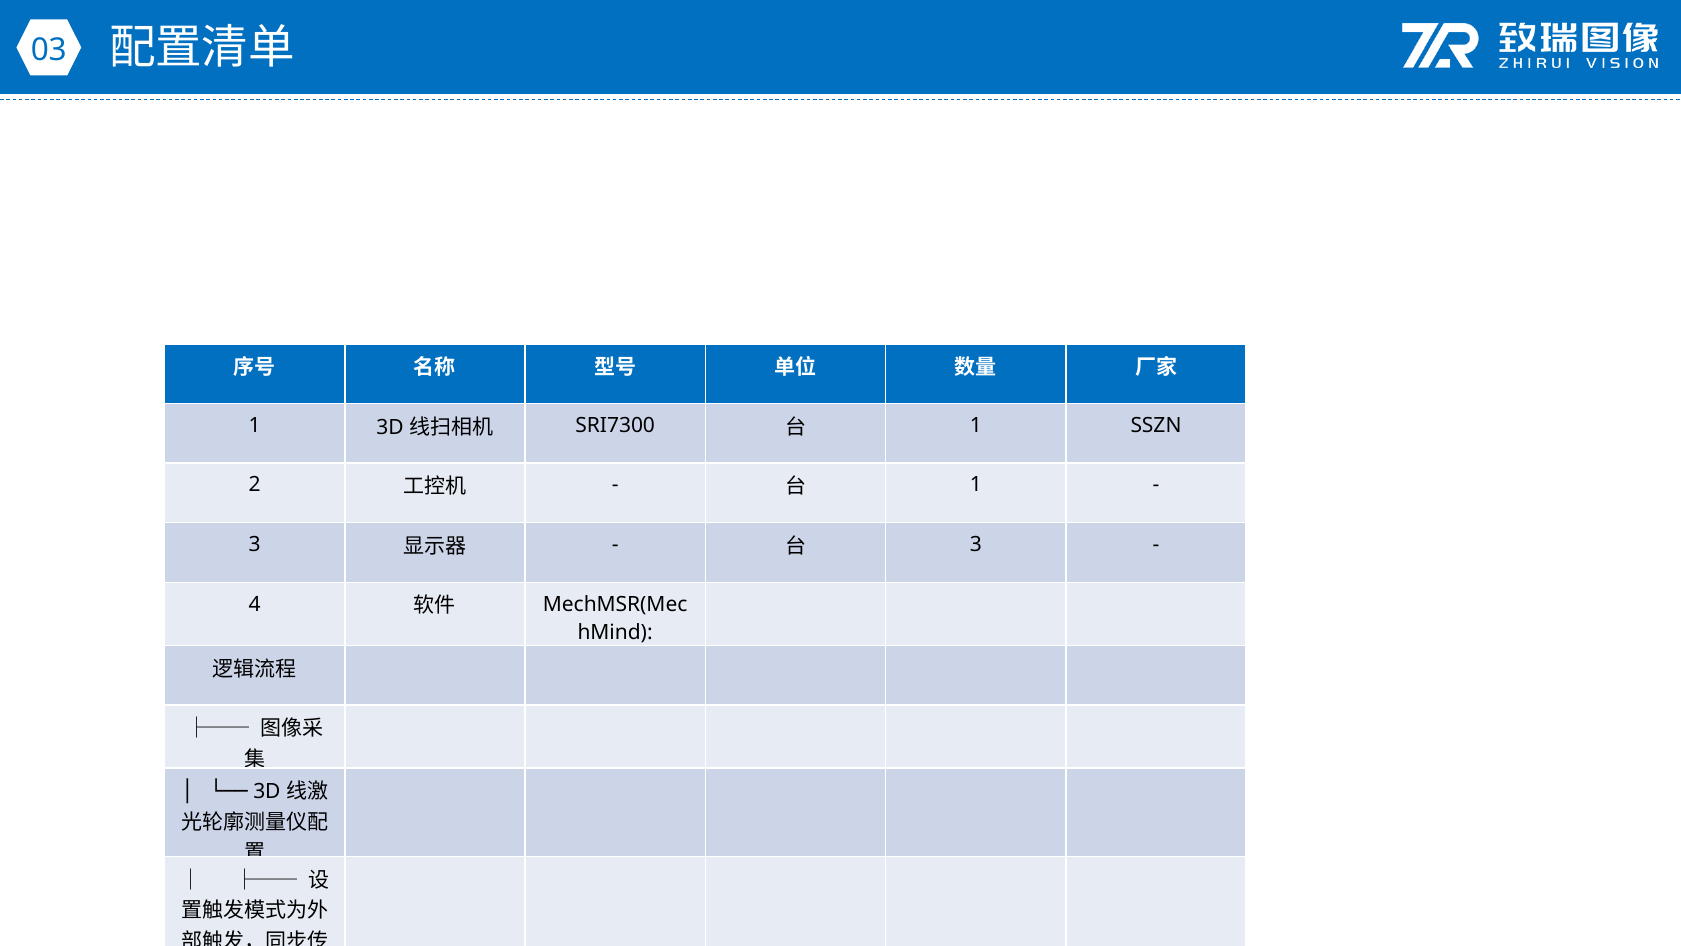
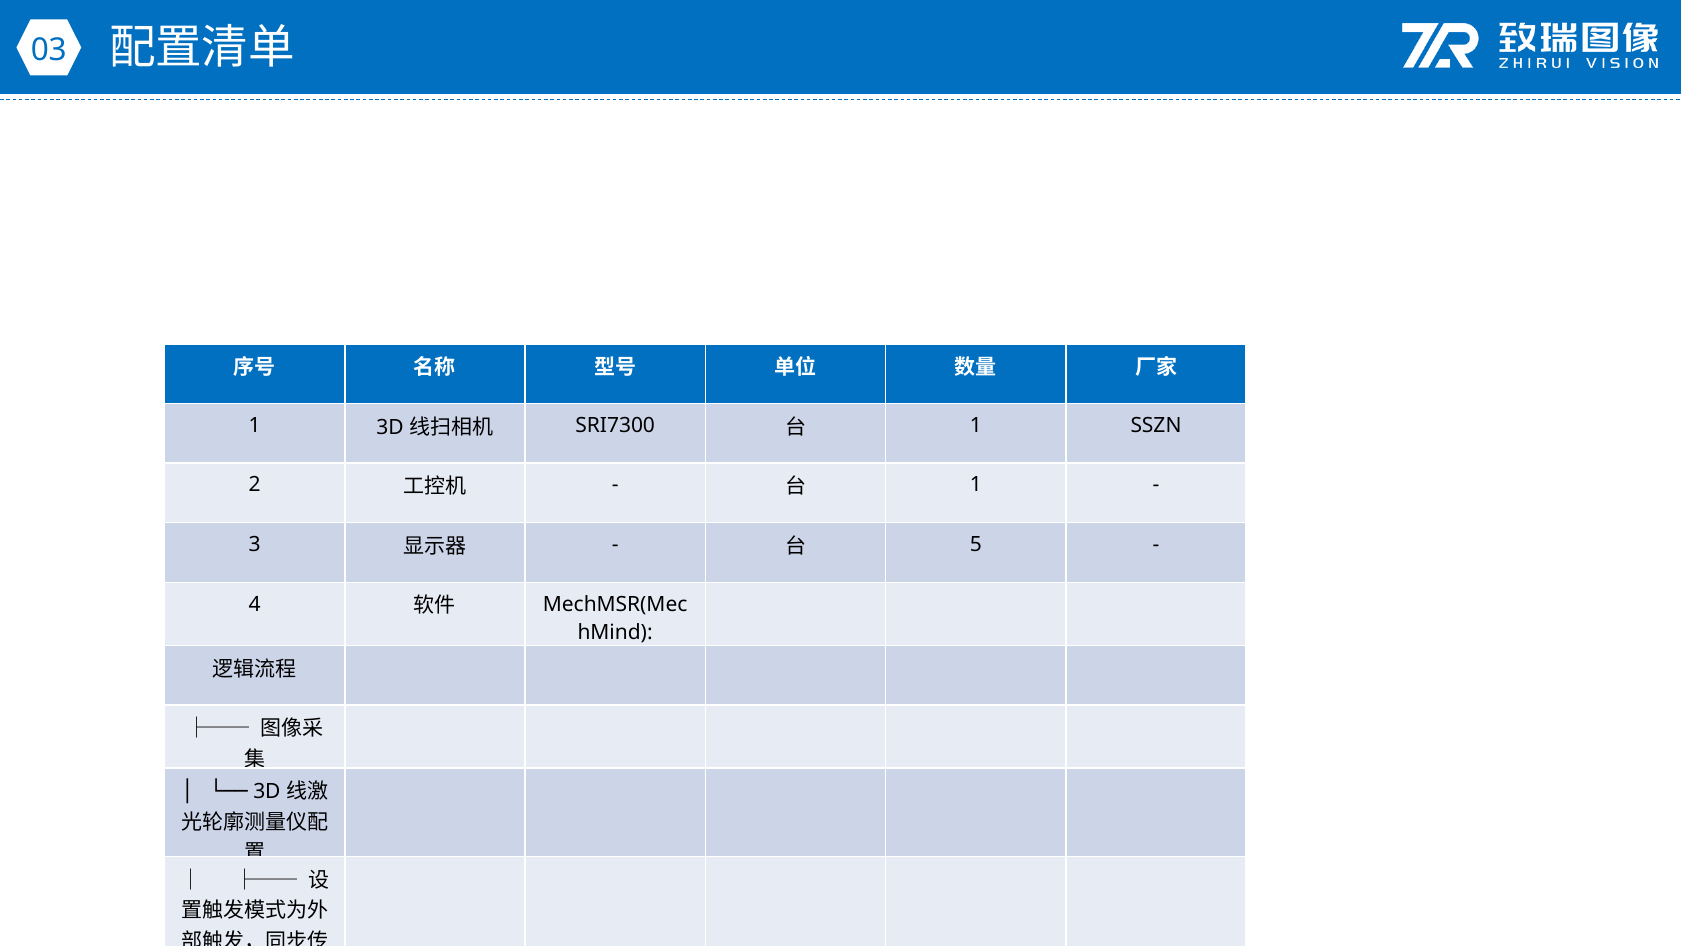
3: 3 -> 5 (976, 544)
